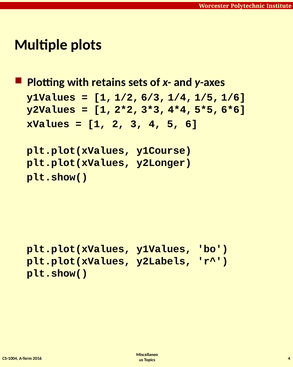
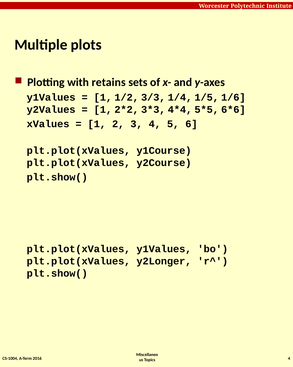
6/3: 6/3 -> 3/3 (153, 97)
y2Longer: y2Longer -> y2Course (164, 162)
y2Labels: y2Labels -> y2Longer (164, 261)
